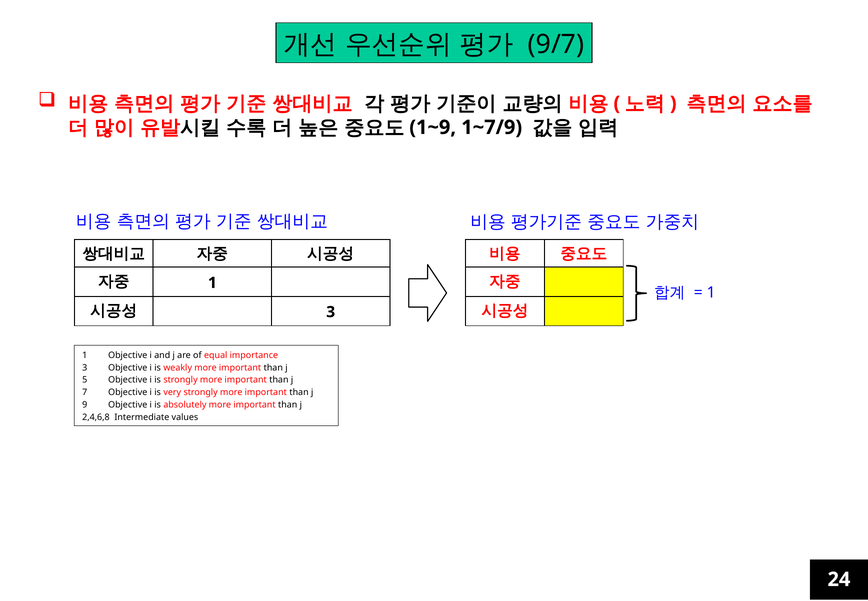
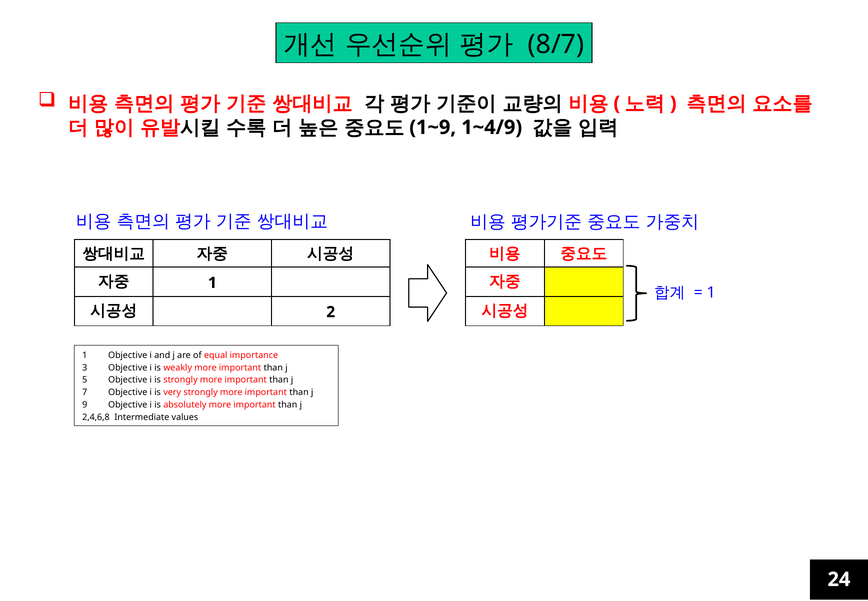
9/7: 9/7 -> 8/7 (556, 45)
1~7/9: 1~7/9 -> 1~4/9 (492, 127)
3: 3 -> 2 (331, 312)
